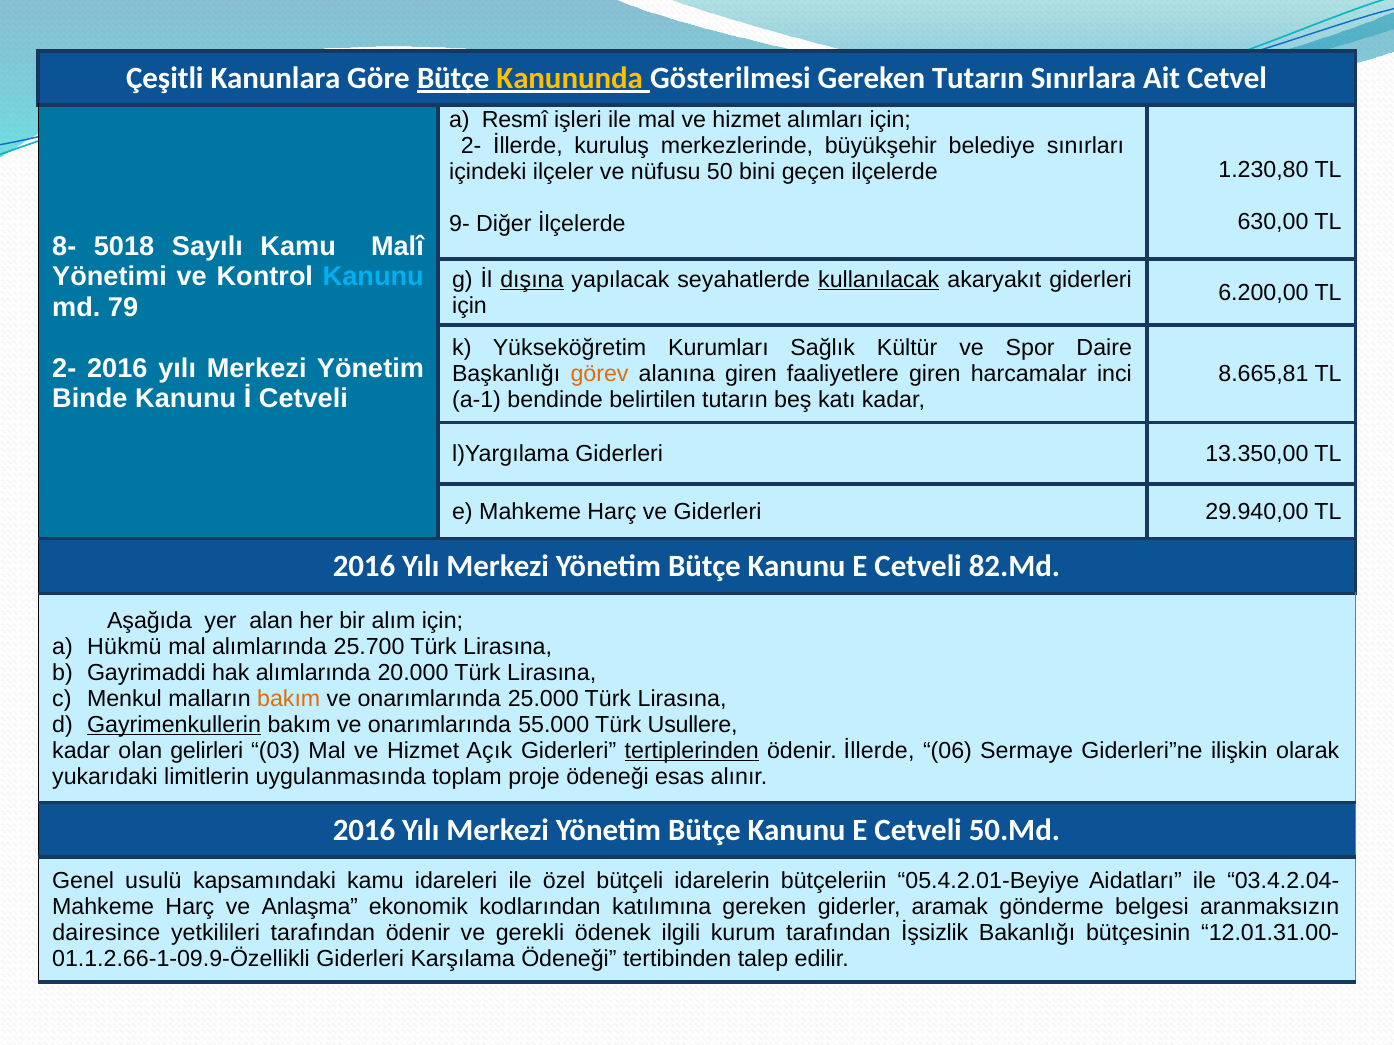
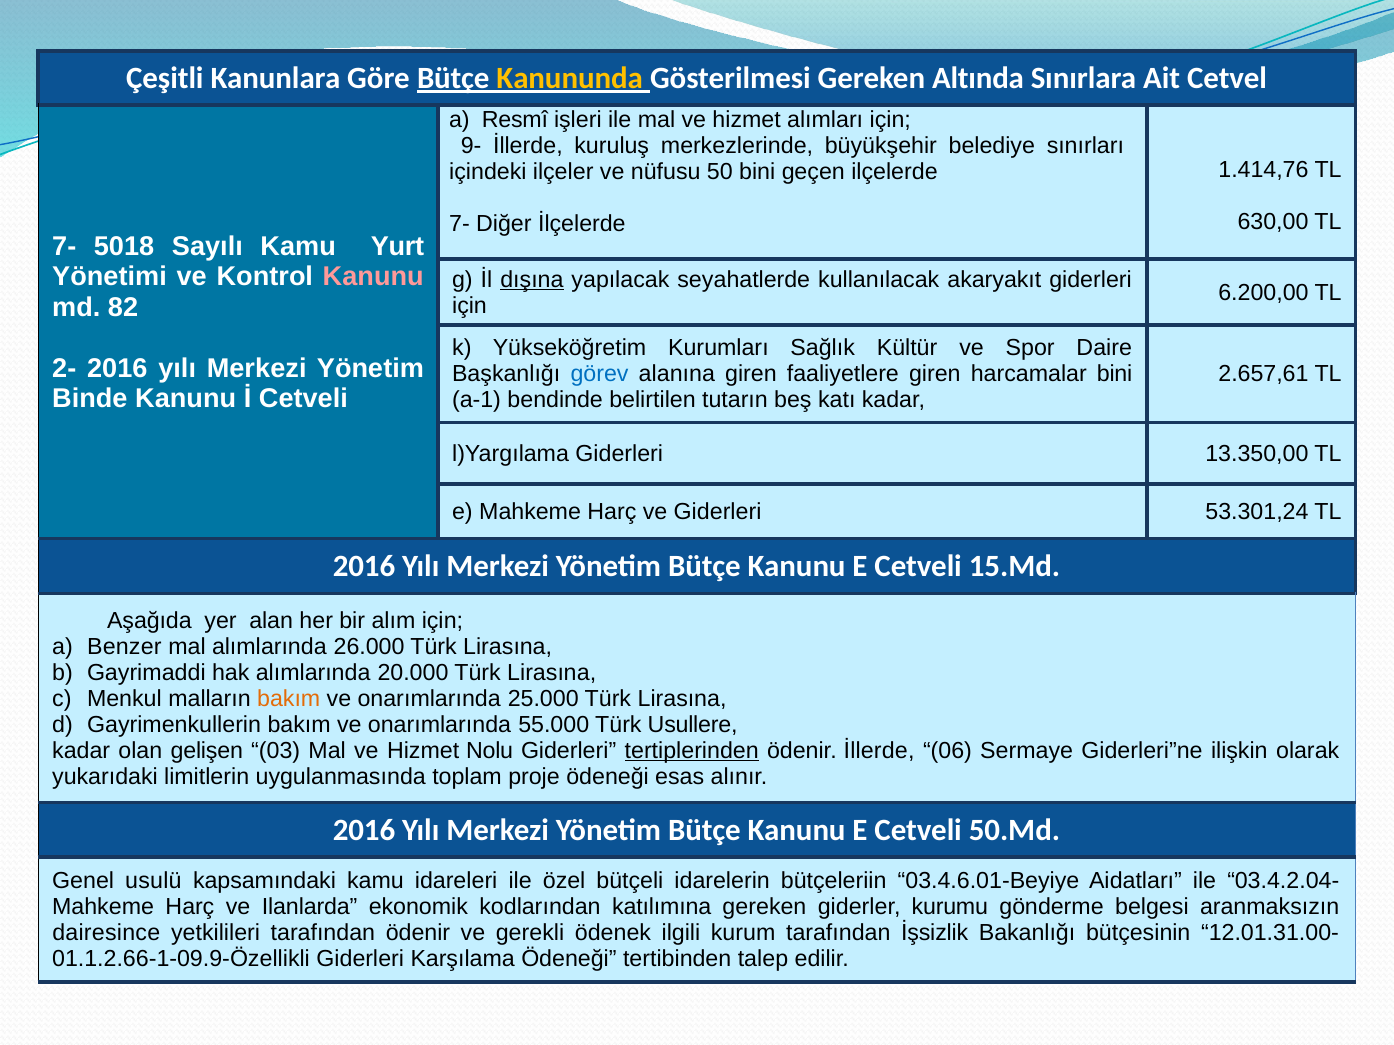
Gereken Tutarın: Tutarın -> Altında (978, 78)
2-: 2- -> 9- (471, 146)
1.230,80: 1.230,80 -> 1.414,76 (1263, 170)
9-: 9- -> 7- (459, 224)
8-: 8- -> 7- (64, 246)
Malî: Malî -> Yurt (398, 246)
Kanunu colour: light blue -> pink (373, 277)
kullanılacak underline: present -> none (879, 280)
79: 79 -> 82 (123, 307)
görev colour: orange -> blue (600, 374)
harcamalar inci: inci -> bini (1115, 374)
8.665,81: 8.665,81 -> 2.657,61 (1263, 374)
29.940,00: 29.940,00 -> 53.301,24 (1257, 512)
82.Md: 82.Md -> 15.Md (1014, 567)
Hükmü: Hükmü -> Benzer (124, 647)
25.700: 25.700 -> 26.000 (369, 647)
Gayrimenkullerin underline: present -> none (174, 725)
gelirleri: gelirleri -> gelişen (207, 751)
Açık: Açık -> Nolu (490, 751)
05.4.2.01-Beyiye: 05.4.2.01-Beyiye -> 03.4.6.01-Beyiye (989, 881)
Anlaşma: Anlaşma -> Ilanlarda (310, 907)
aramak: aramak -> kurumu (950, 907)
